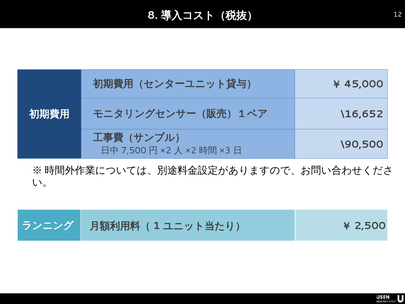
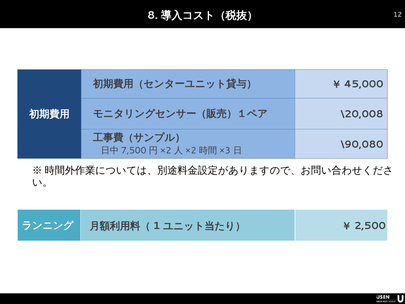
\16,652: \16,652 -> \20,008 (362, 114)
\90,500: \90,500 -> \90,080 (362, 144)
